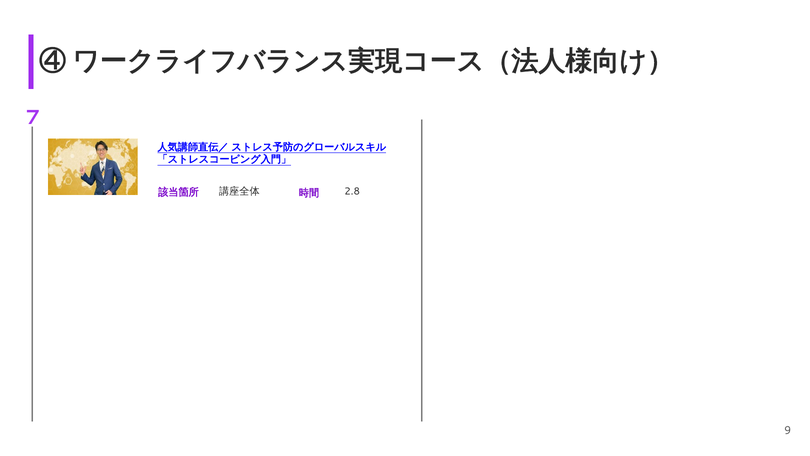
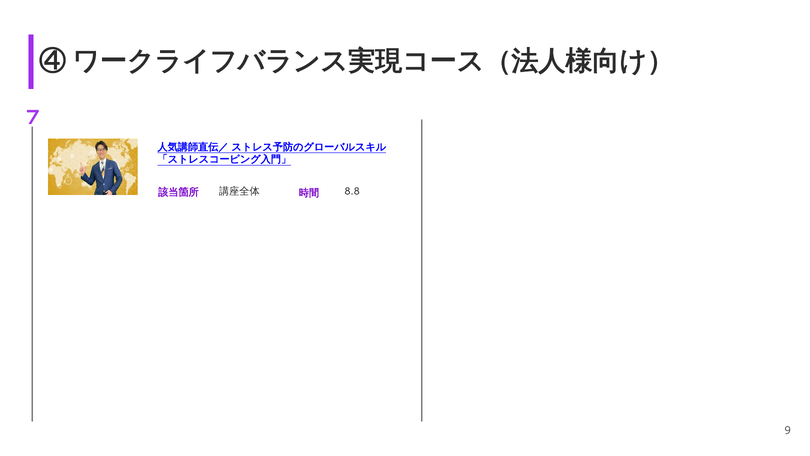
2.8: 2.8 -> 8.8 (352, 191)
